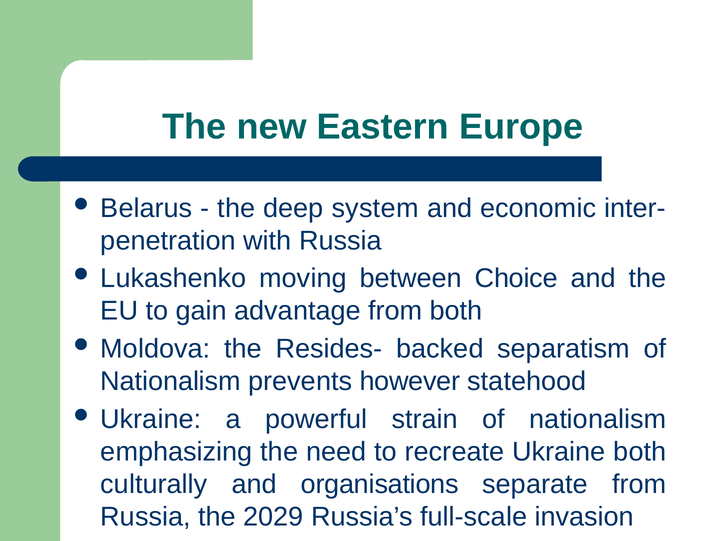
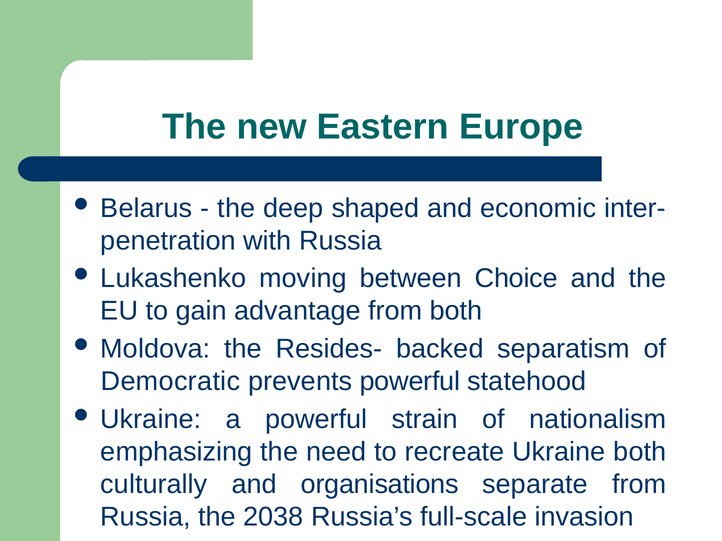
system: system -> shaped (375, 208)
Nationalism: Nationalism -> Democratic (170, 382)
prevents however: however -> powerful (410, 382)
2029: 2029 -> 2038 (273, 517)
